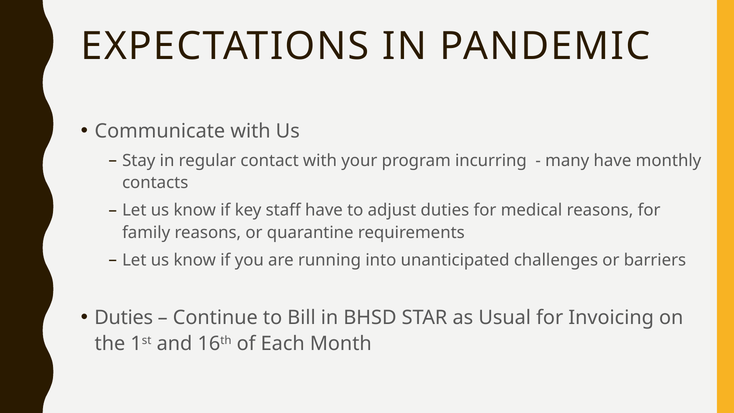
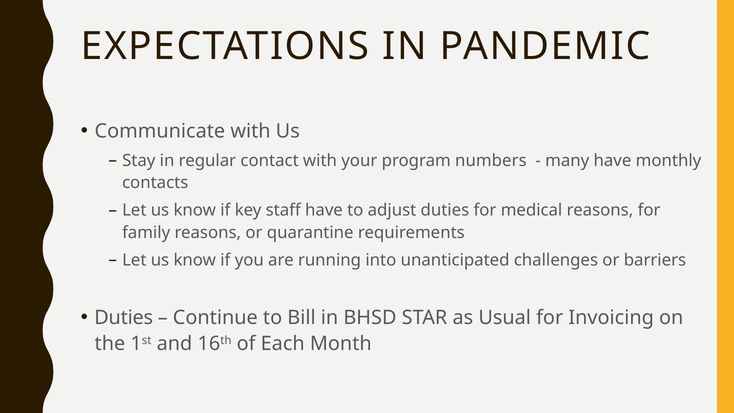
incurring: incurring -> numbers (491, 160)
